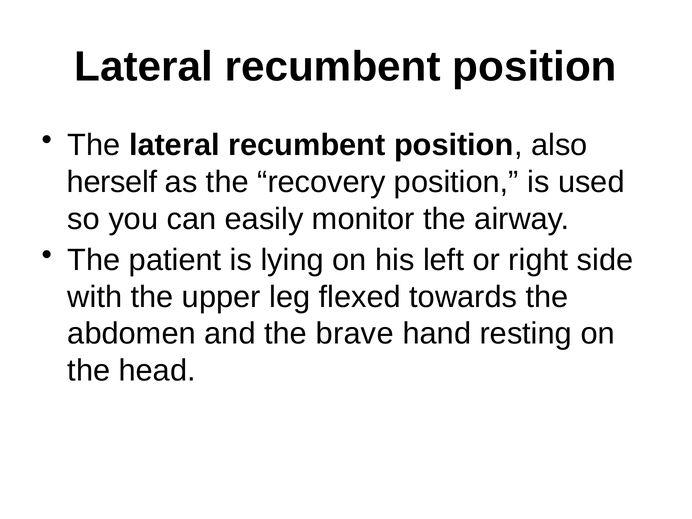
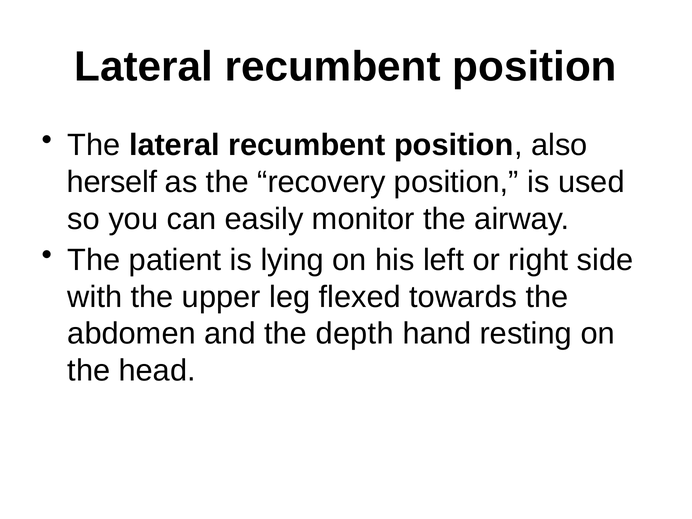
brave: brave -> depth (355, 334)
